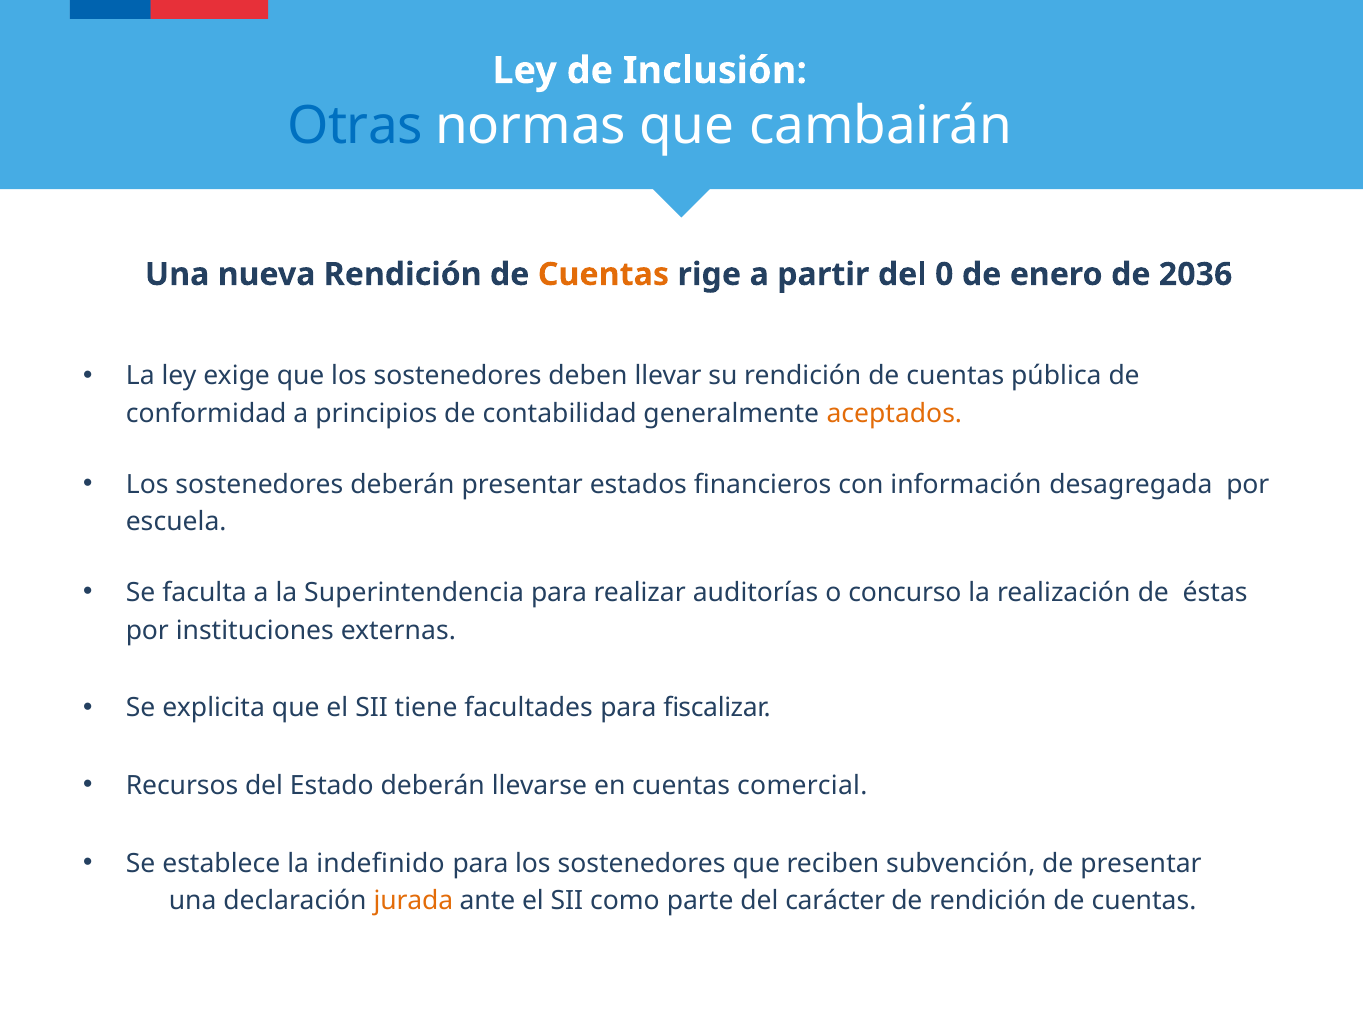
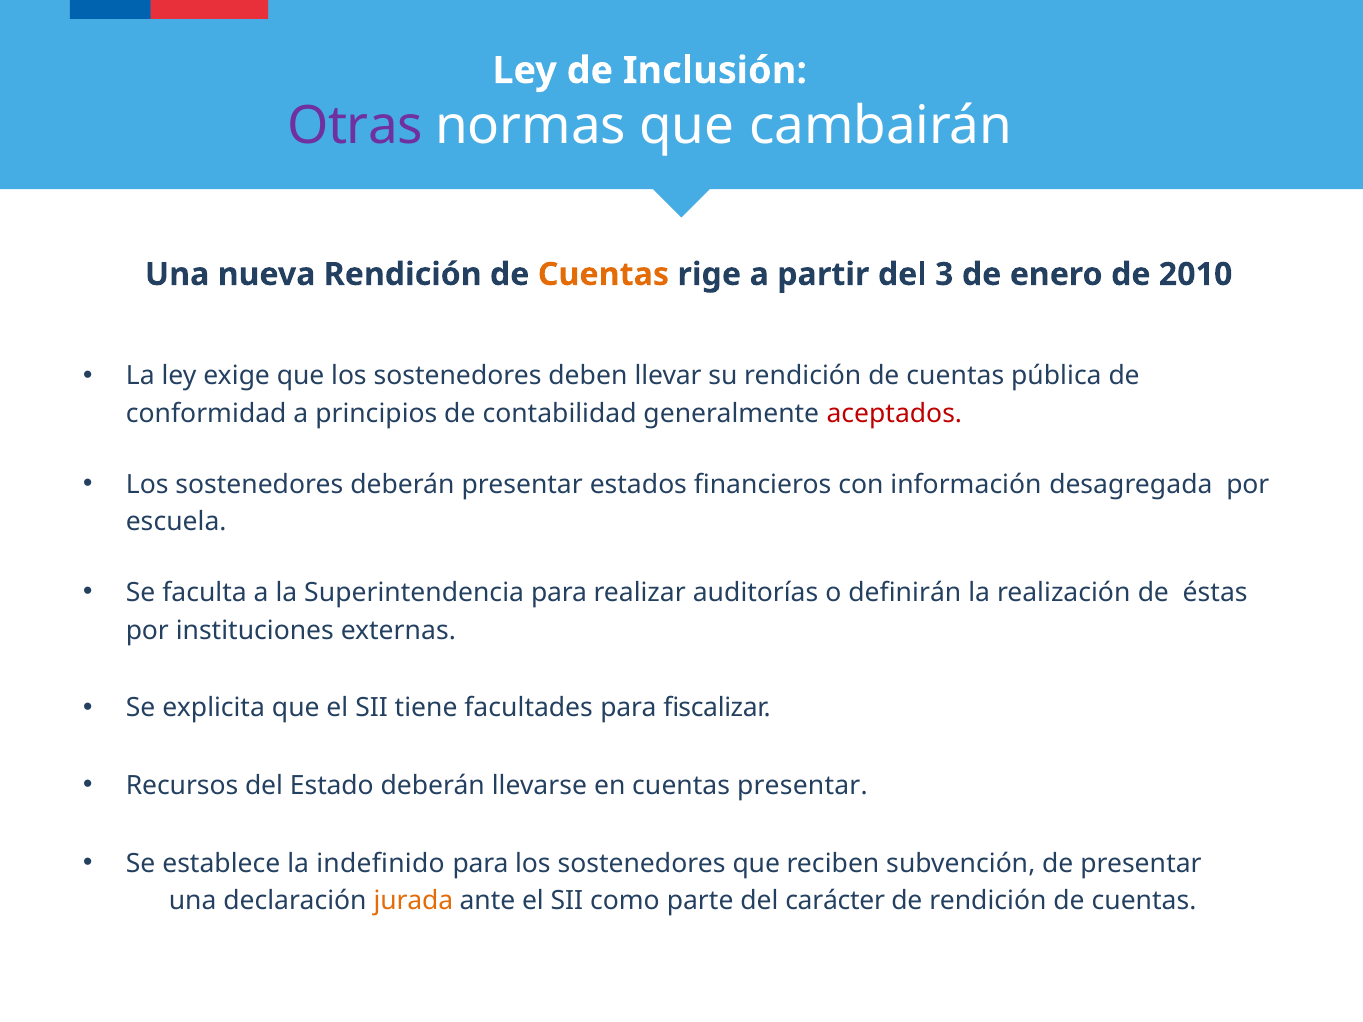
Otras colour: blue -> purple (355, 126)
0: 0 -> 3 (944, 274)
2036: 2036 -> 2010 (1196, 274)
aceptados colour: orange -> red (894, 414)
concurso: concurso -> definirán (905, 593)
cuentas comercial: comercial -> presentar (802, 786)
